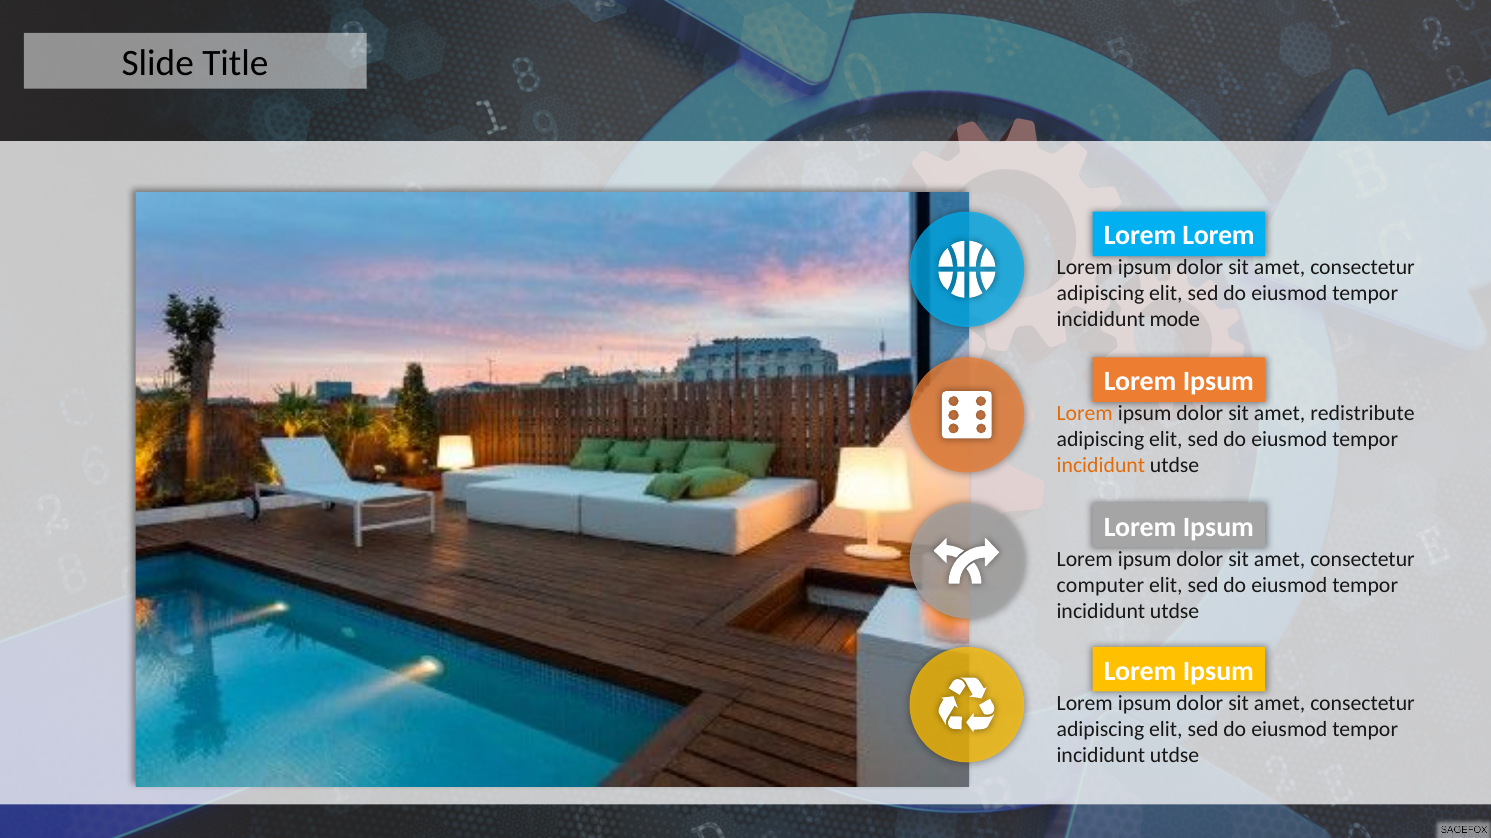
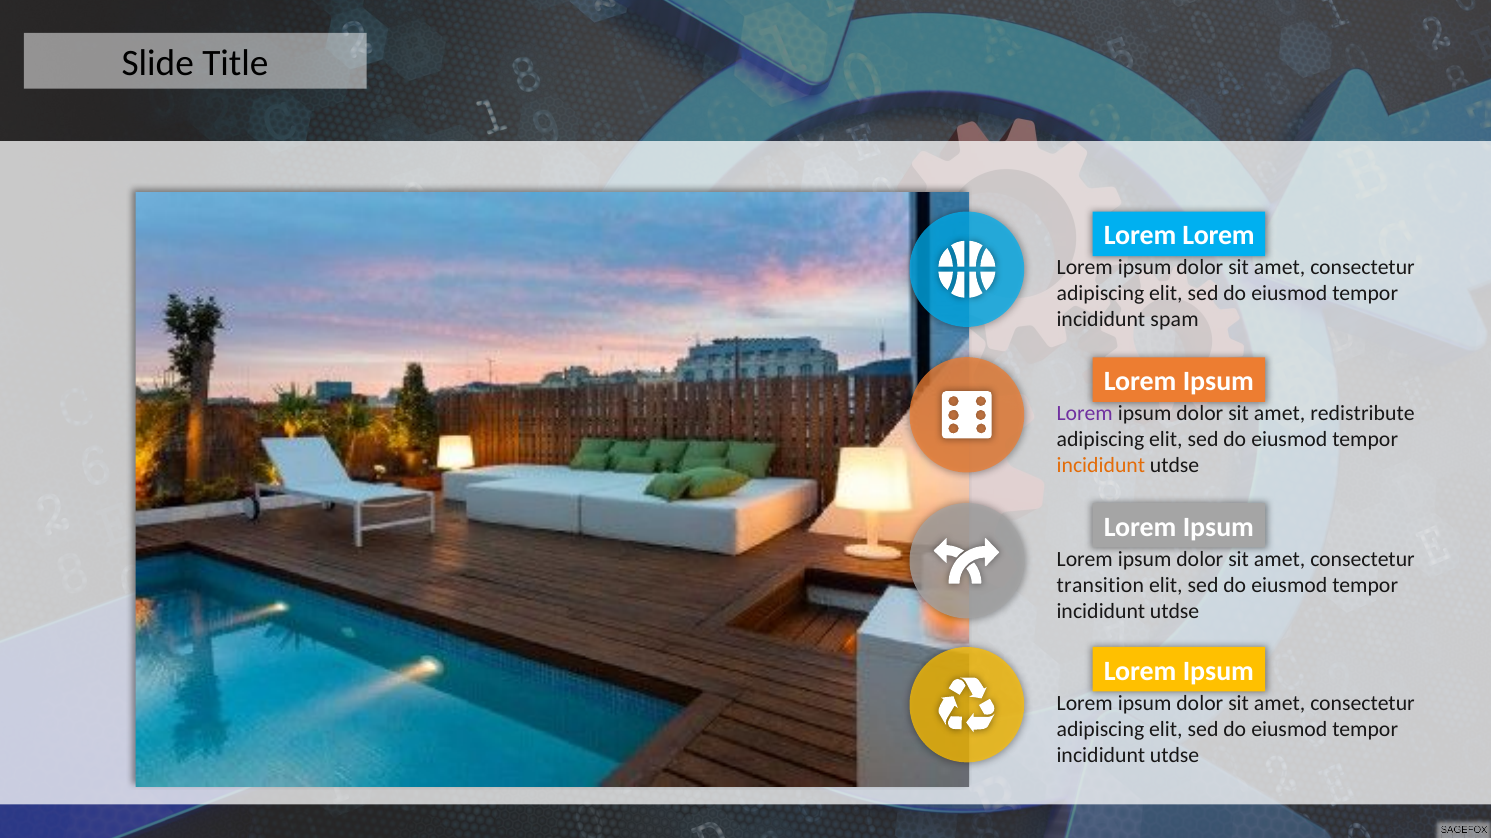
mode: mode -> spam (1175, 320)
Lorem colour: orange -> purple (1085, 414)
computer: computer -> transition (1100, 586)
